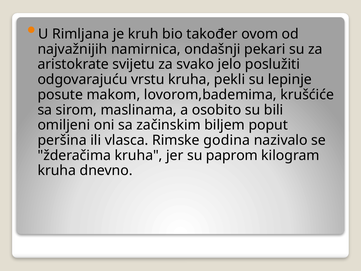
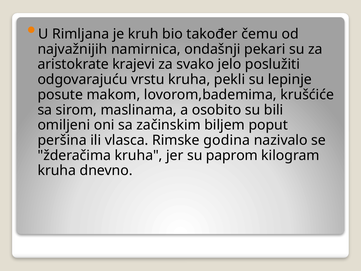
ovom: ovom -> čemu (260, 34)
svijetu: svijetu -> krajevi (134, 64)
